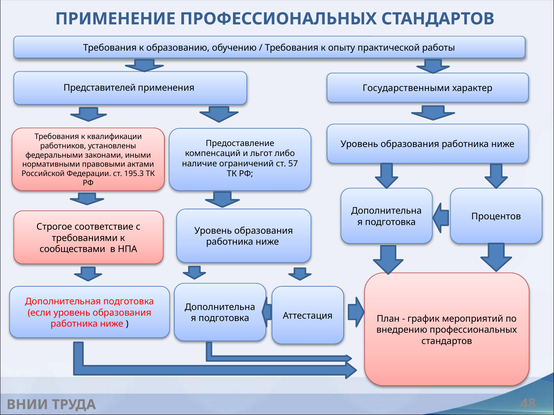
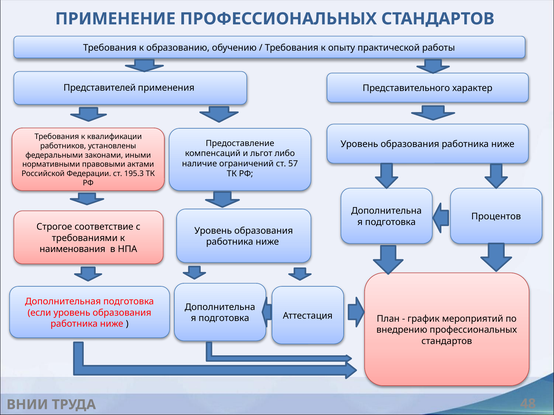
Государственными: Государственными -> Представительного (406, 88)
сообществами: сообществами -> наименования (73, 249)
